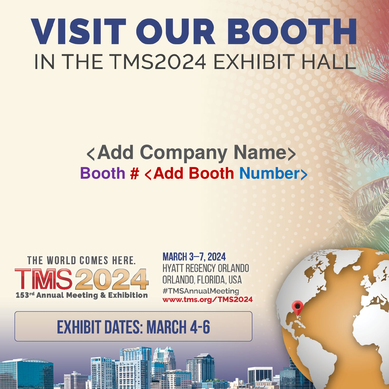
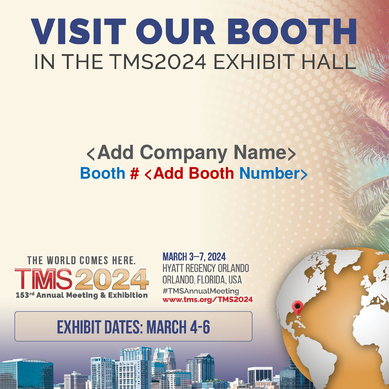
Booth colour: purple -> blue (103, 174)
